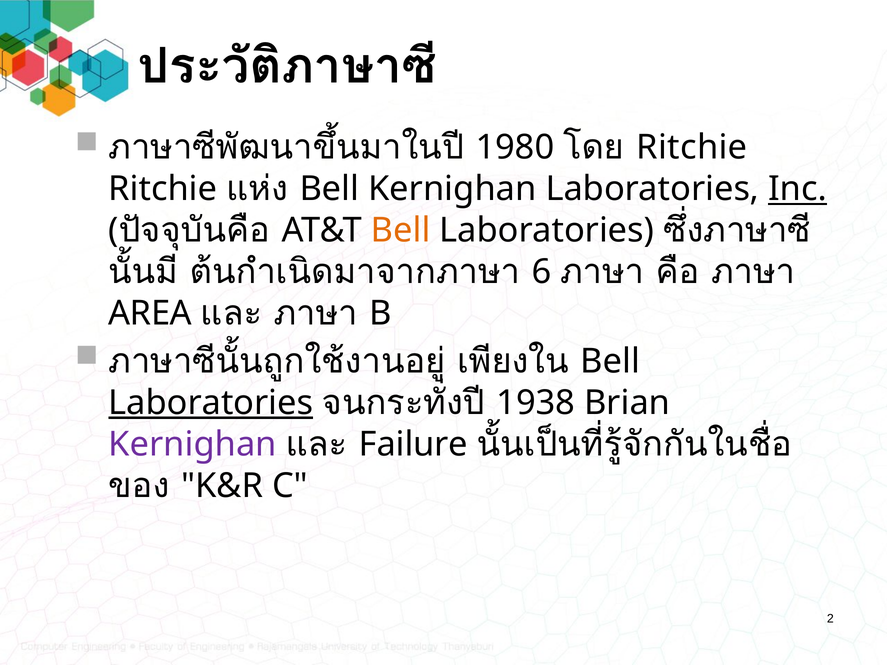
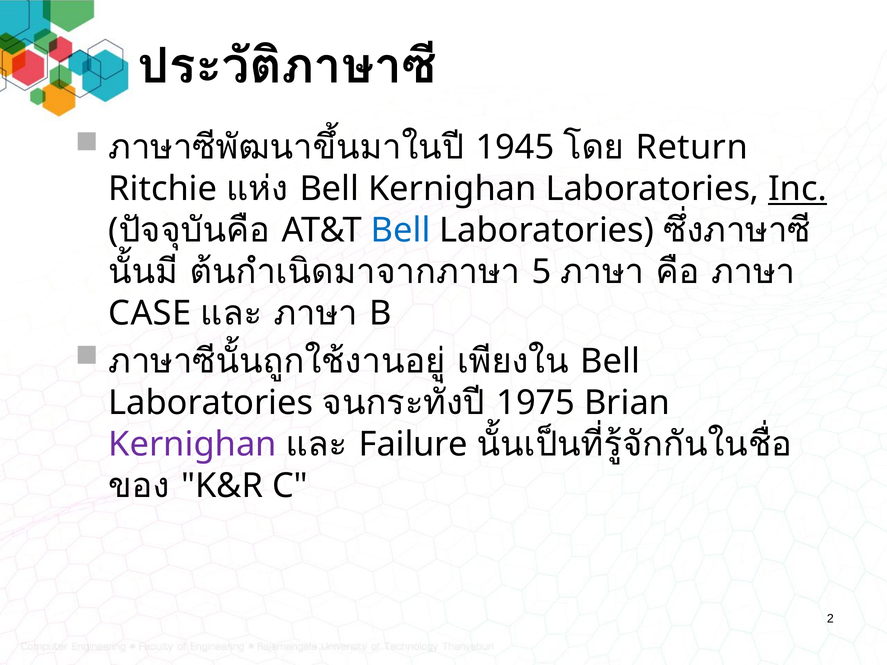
1980: 1980 -> 1945 (515, 148)
Ritchie: Ritchie -> Return (692, 148)
Bell colour: orange -> blue (401, 230)
6: 6 -> 5 (542, 272)
AREA: AREA -> CASE (150, 313)
Laboratories underline: present -> none (211, 403)
1938: 1938 -> 1975 (536, 403)
